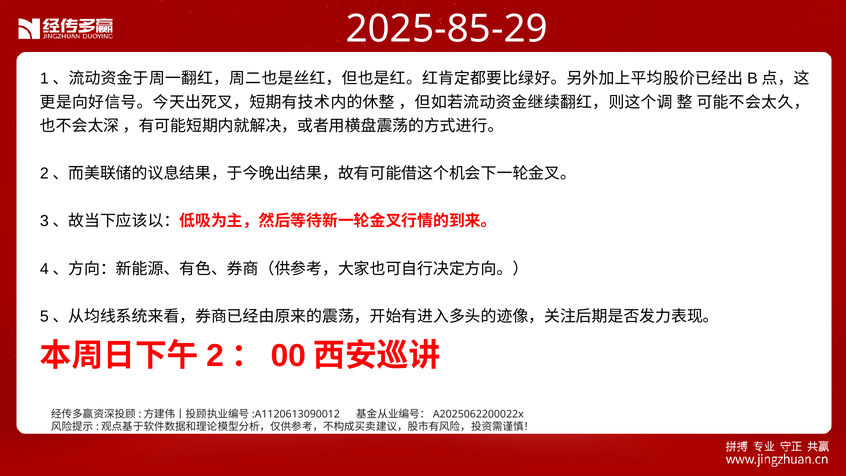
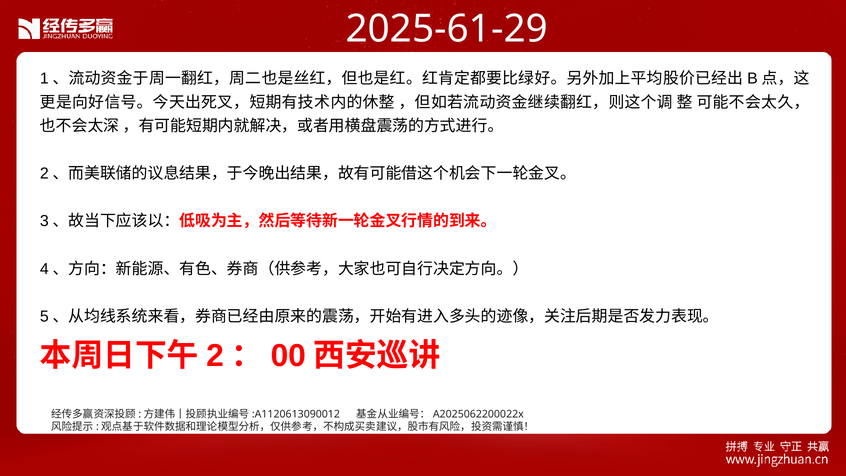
2025-85-29: 2025-85-29 -> 2025-61-29 (447, 29)
